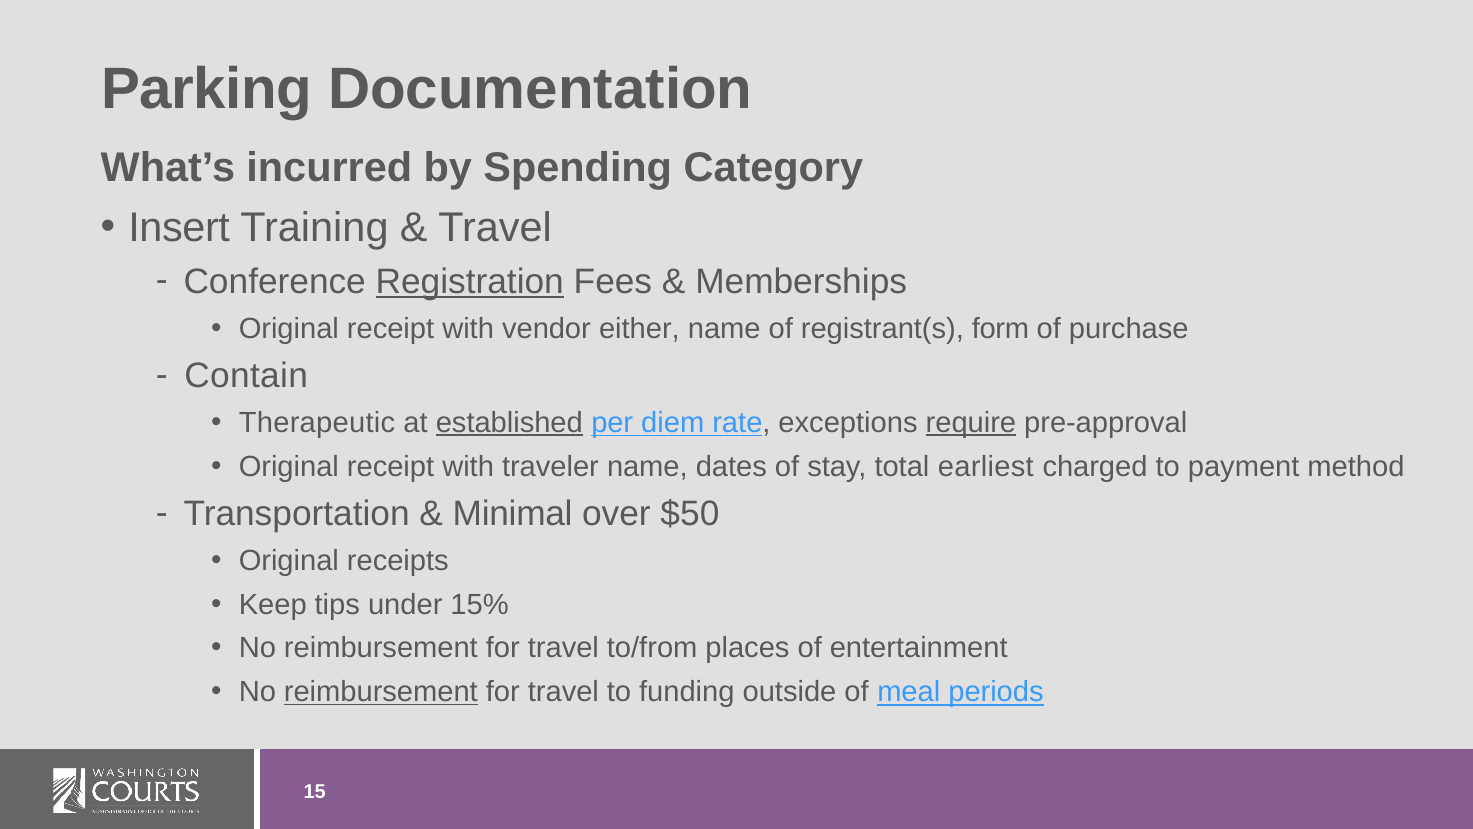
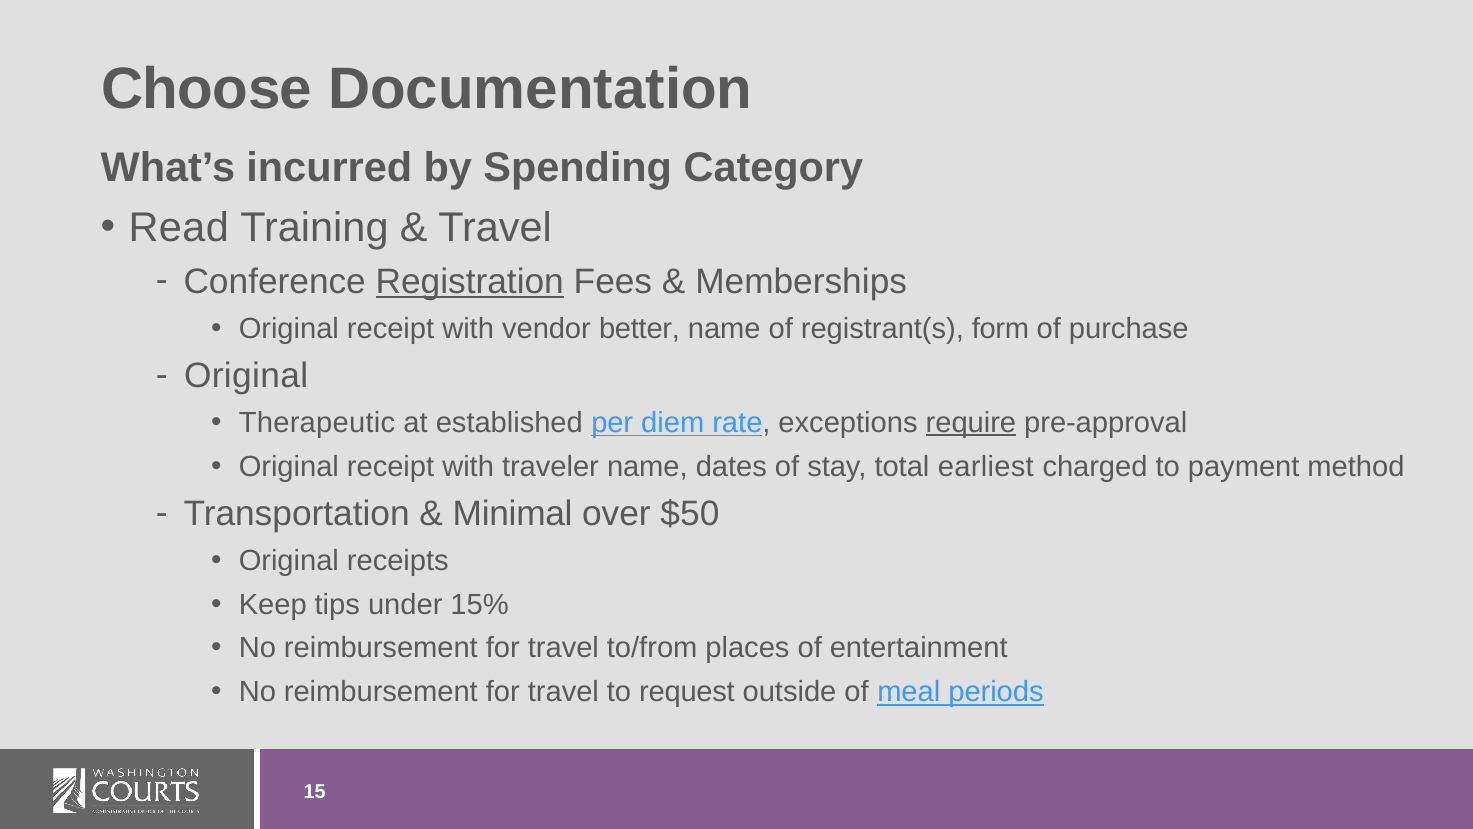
Parking: Parking -> Choose (207, 89)
Insert: Insert -> Read (179, 228)
either: either -> better (640, 328)
Contain: Contain -> Original (246, 375)
established underline: present -> none (509, 423)
reimbursement underline: present -> none (381, 692)
funding: funding -> request (687, 692)
